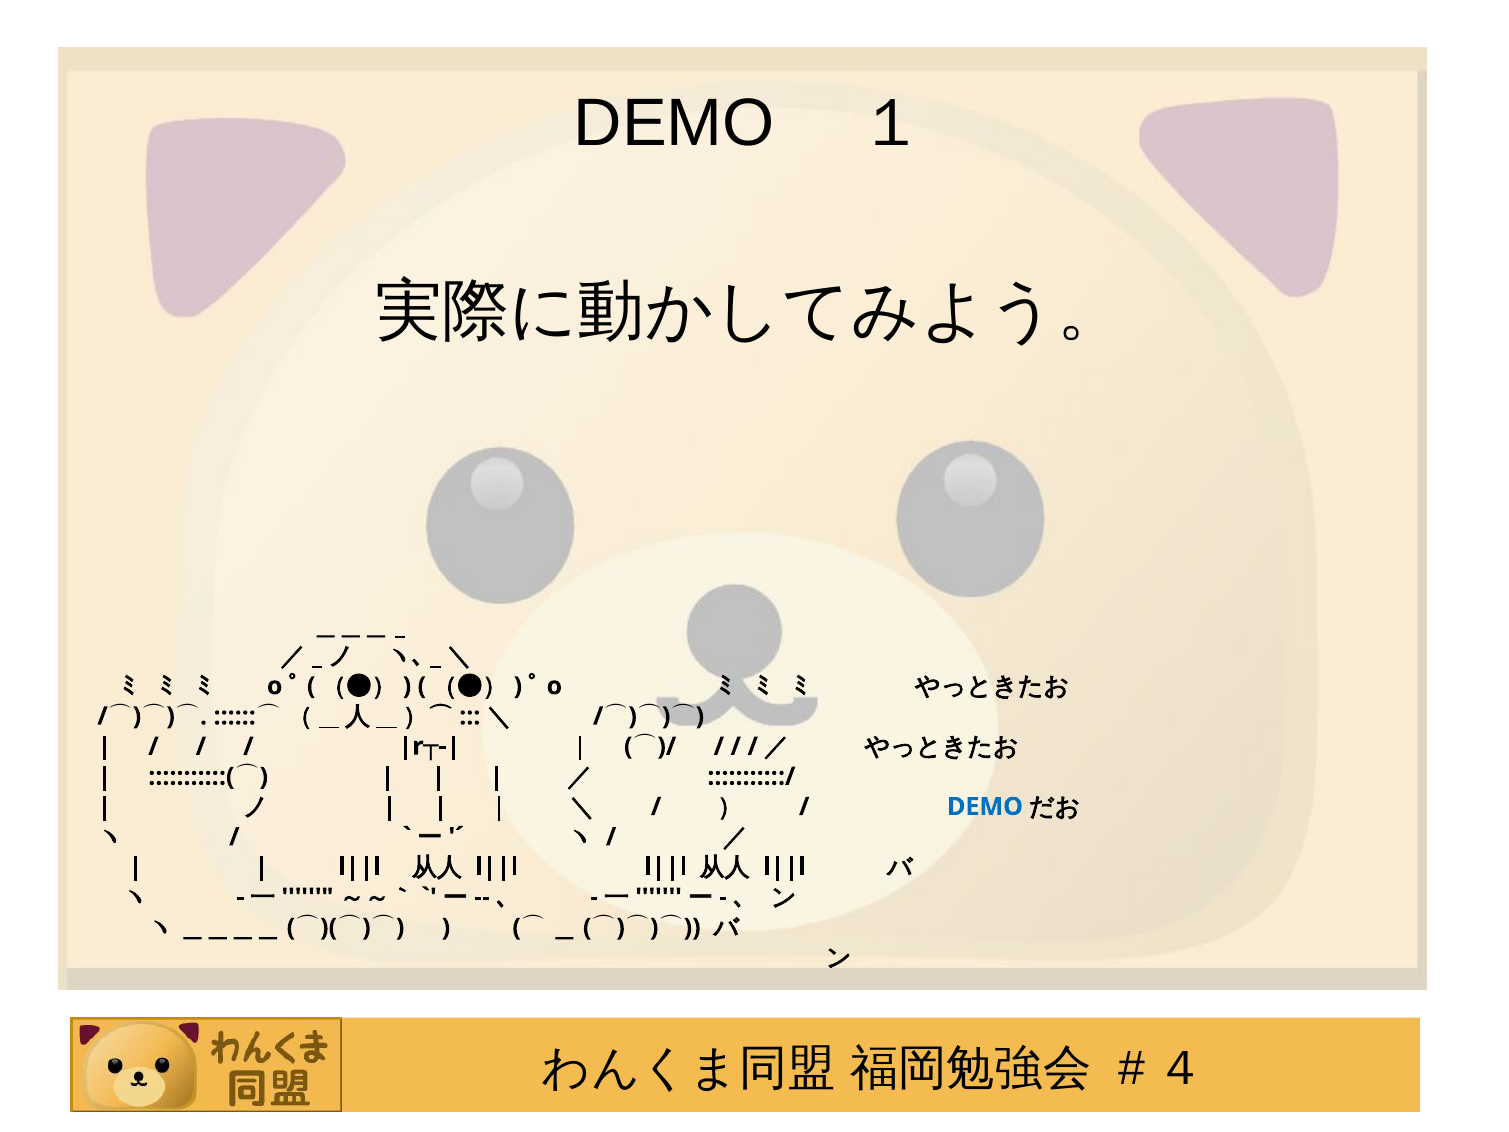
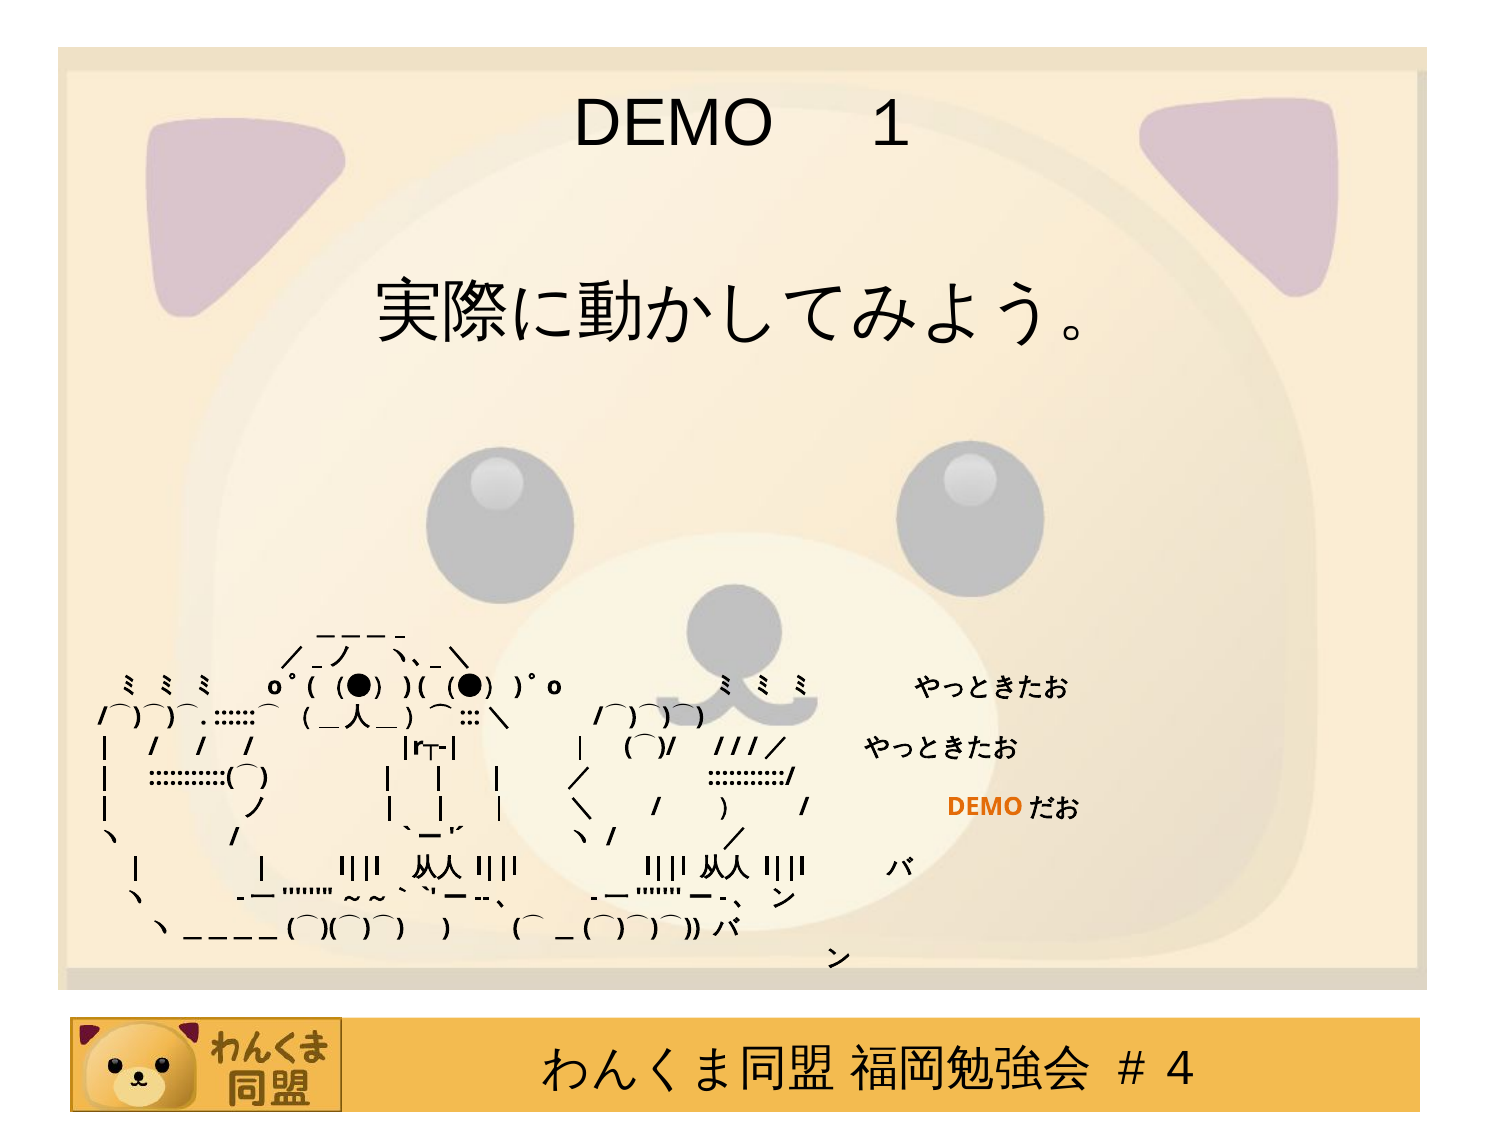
DEMO colour: blue -> orange (985, 807)
